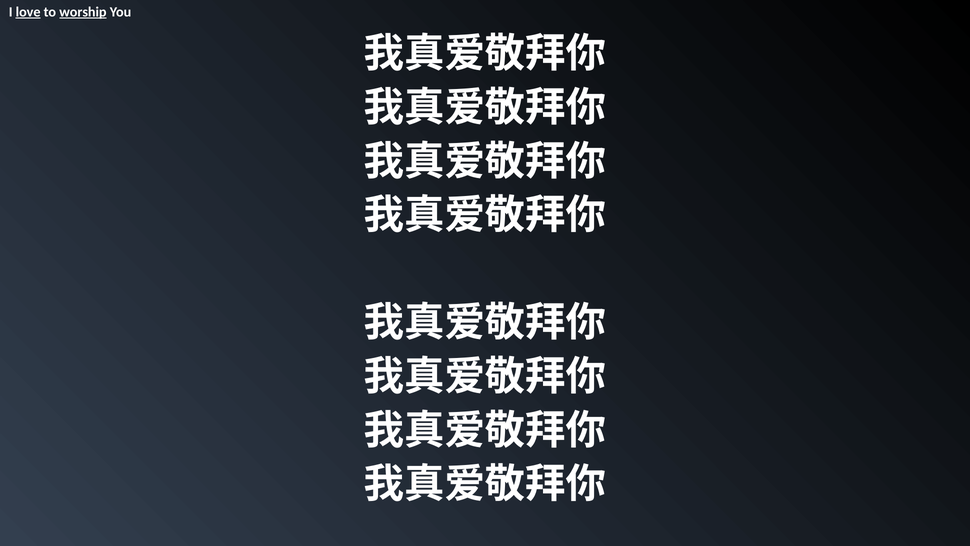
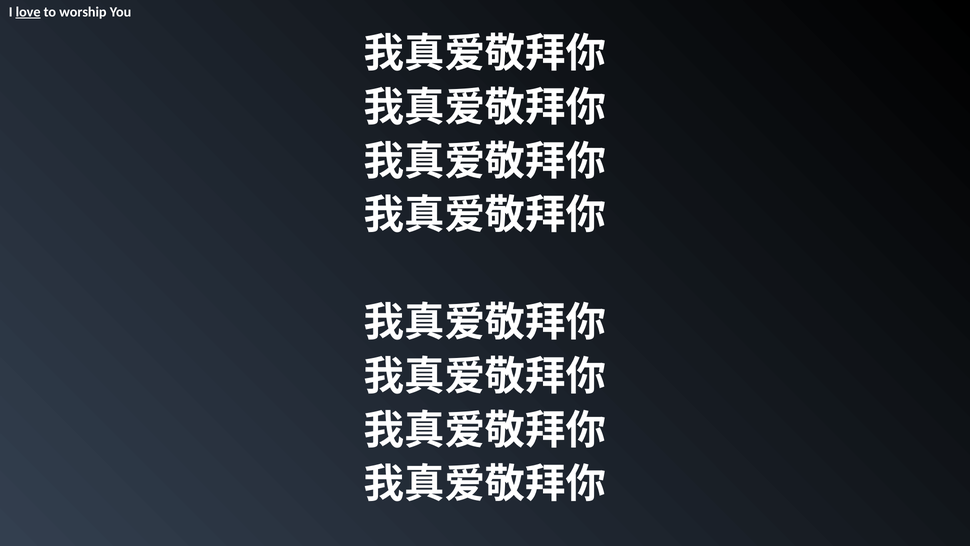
worship underline: present -> none (83, 12)
